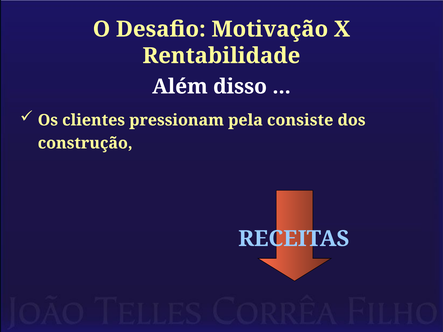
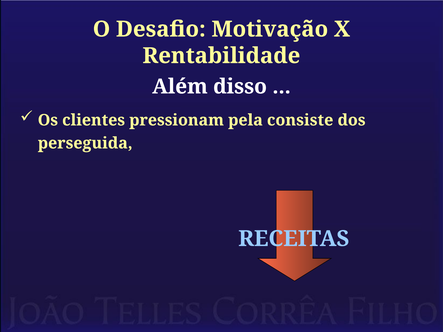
construção: construção -> perseguida (85, 143)
